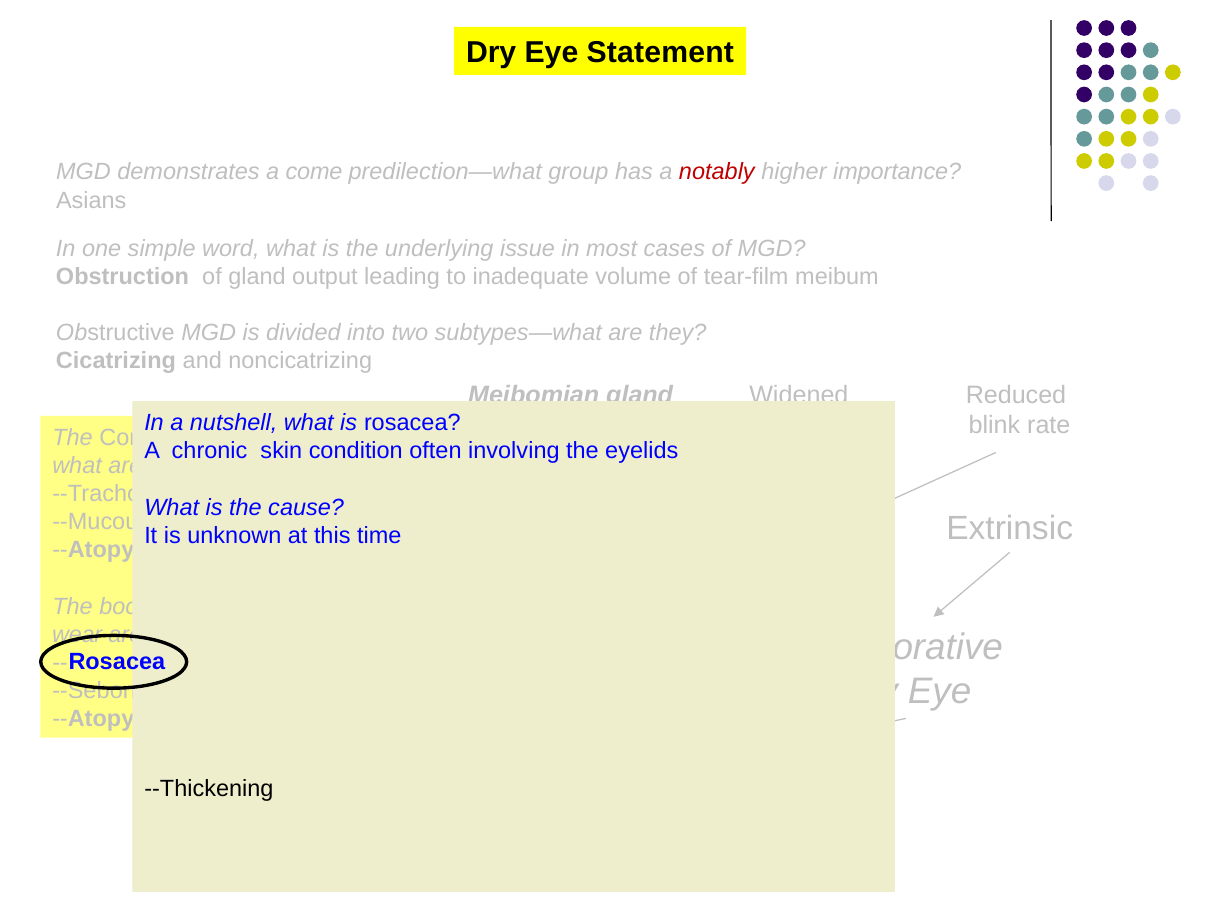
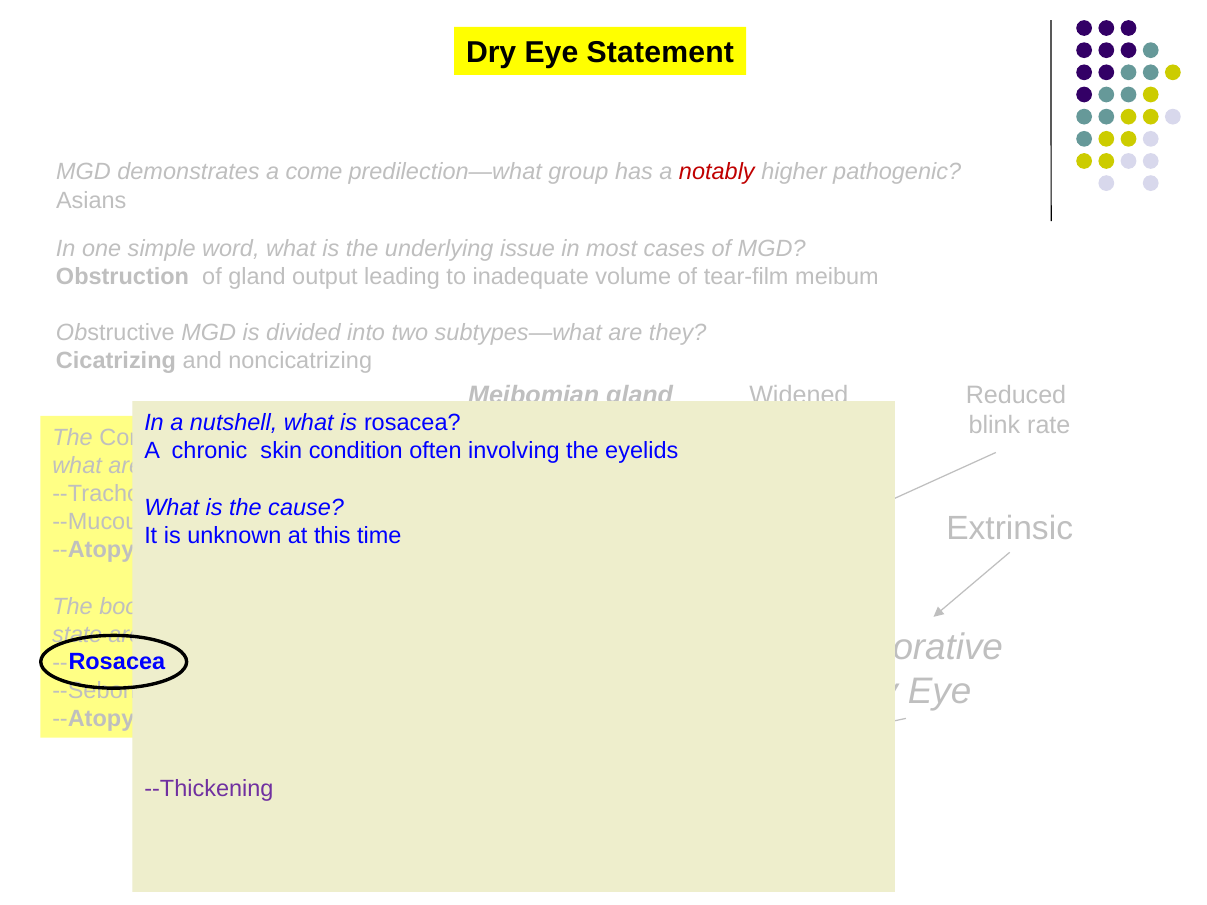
importance: importance -> pathogenic (897, 172)
wear: wear -> state (77, 635)
--Thickening colour: black -> purple (209, 789)
